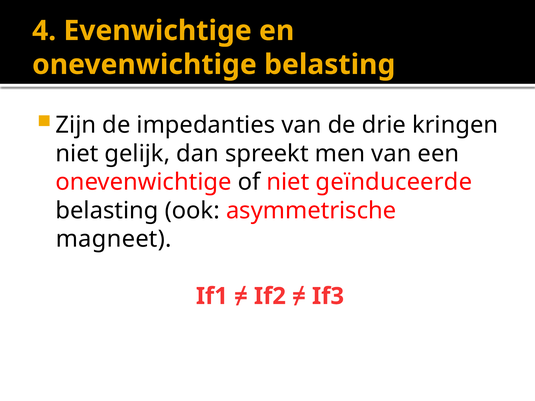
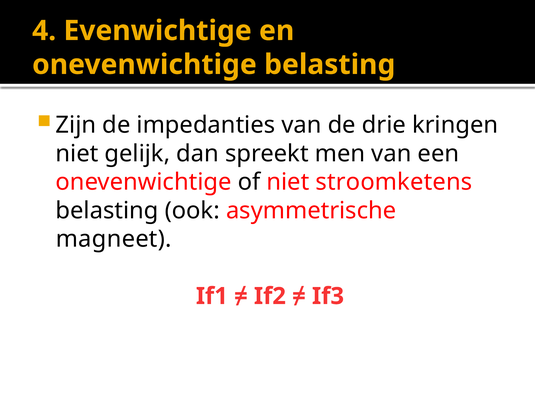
geïnduceerde: geïnduceerde -> stroomketens (394, 182)
